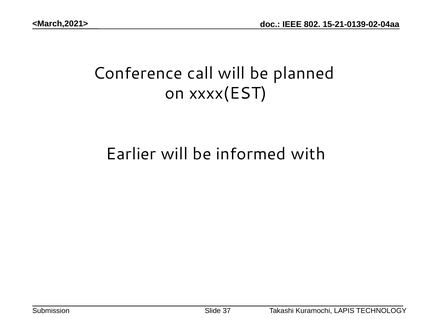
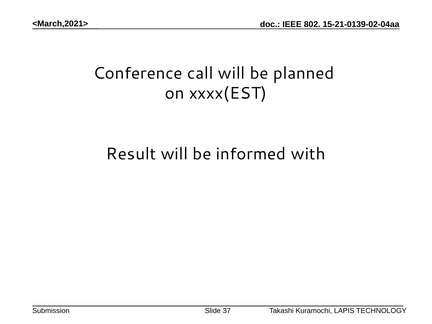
Earlier: Earlier -> Result (131, 154)
